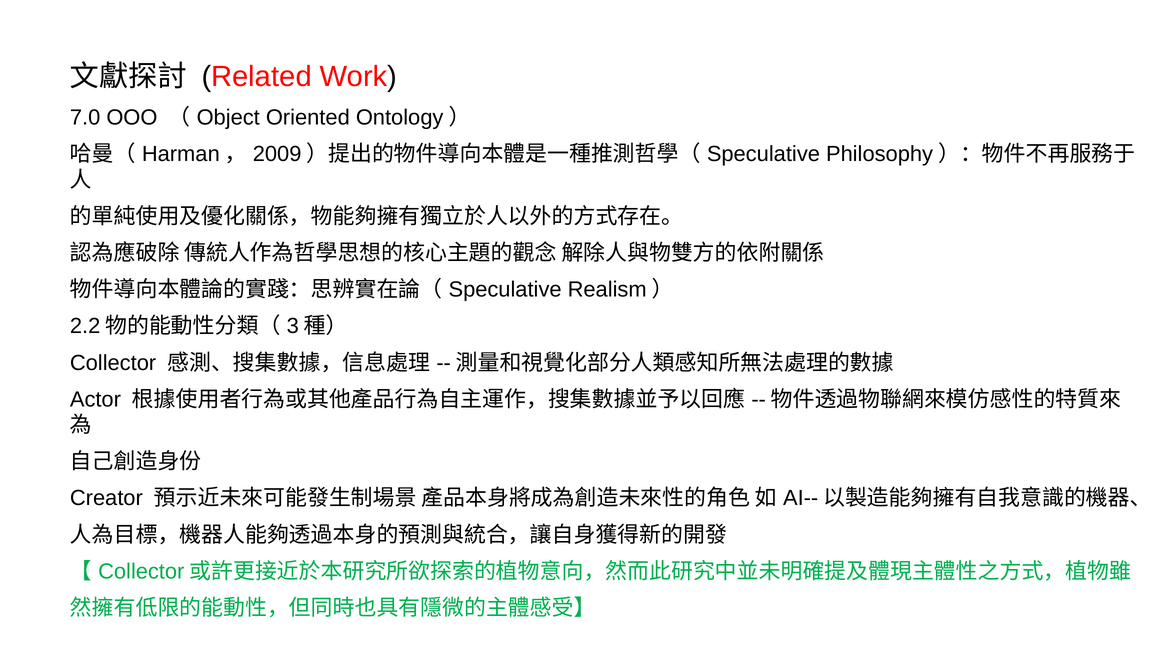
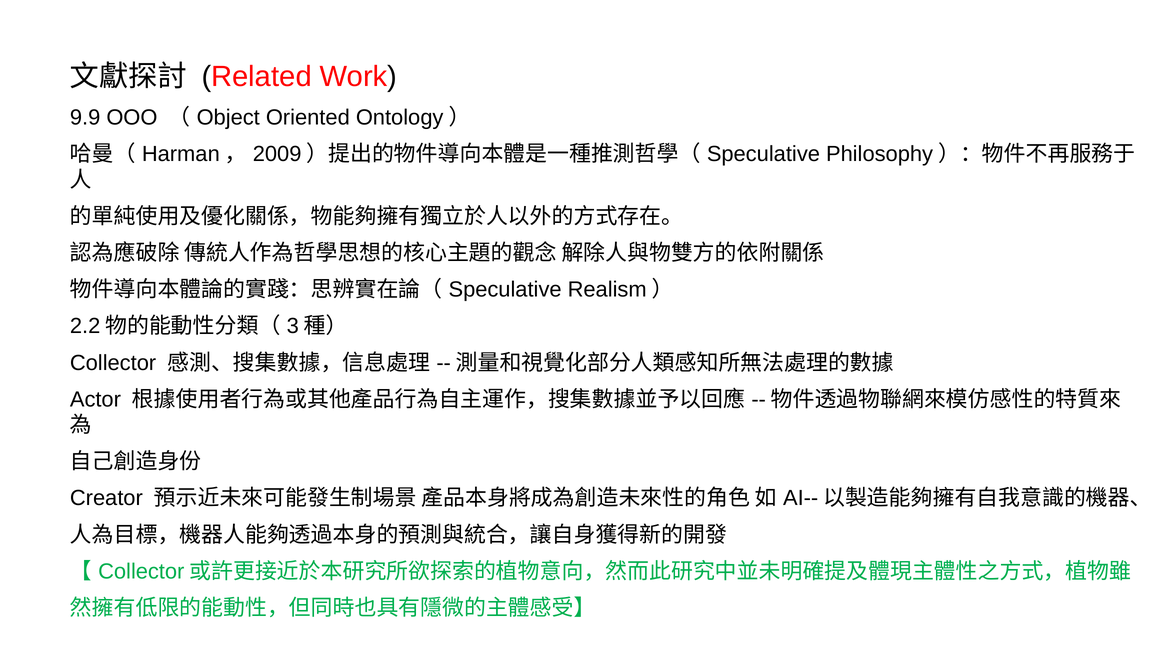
7.0: 7.0 -> 9.9 (85, 118)
